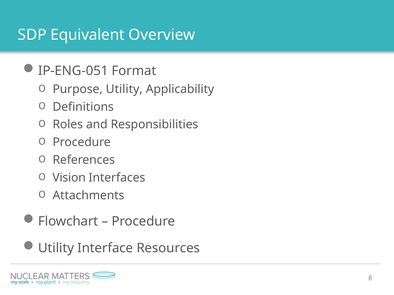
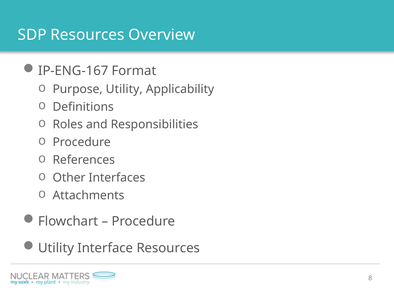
SDP Equivalent: Equivalent -> Resources (87, 35)
IP-ENG-051: IP-ENG-051 -> IP-ENG-167 (73, 71)
Vision: Vision -> Other (69, 178)
